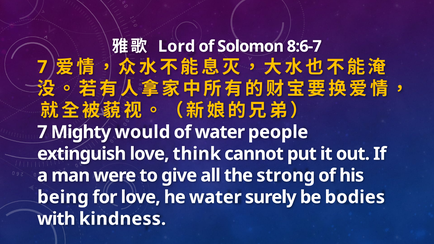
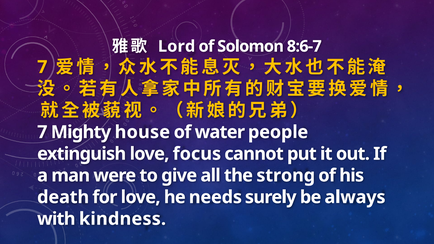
would: would -> house (142, 132)
think: think -> focus (197, 154)
being: being -> death (63, 197)
he water: water -> needs (215, 197)
bodies: bodies -> always (355, 197)
